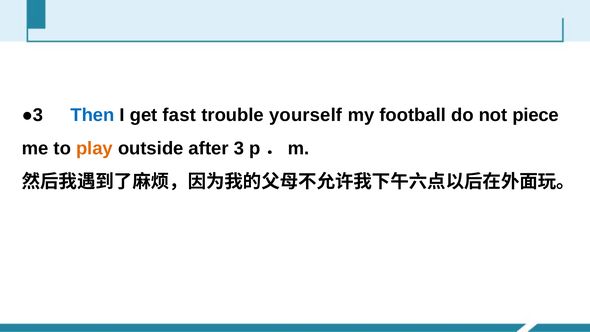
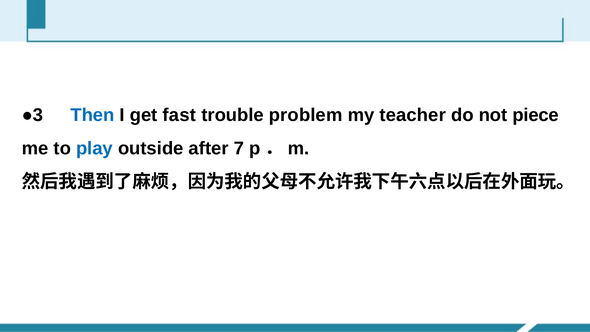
yourself: yourself -> problem (306, 115)
football: football -> teacher (413, 115)
play colour: orange -> blue (94, 148)
3: 3 -> 7 (239, 148)
